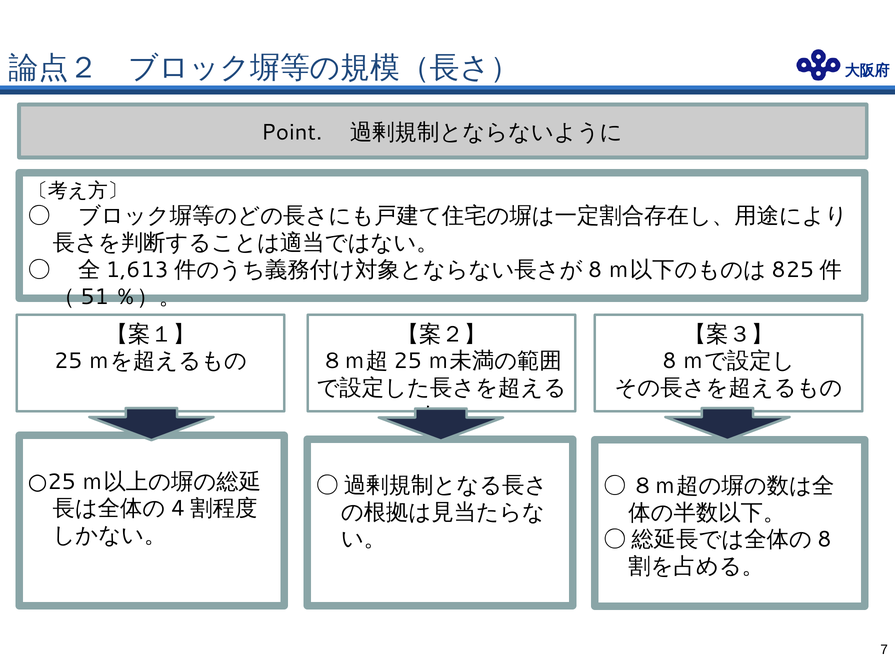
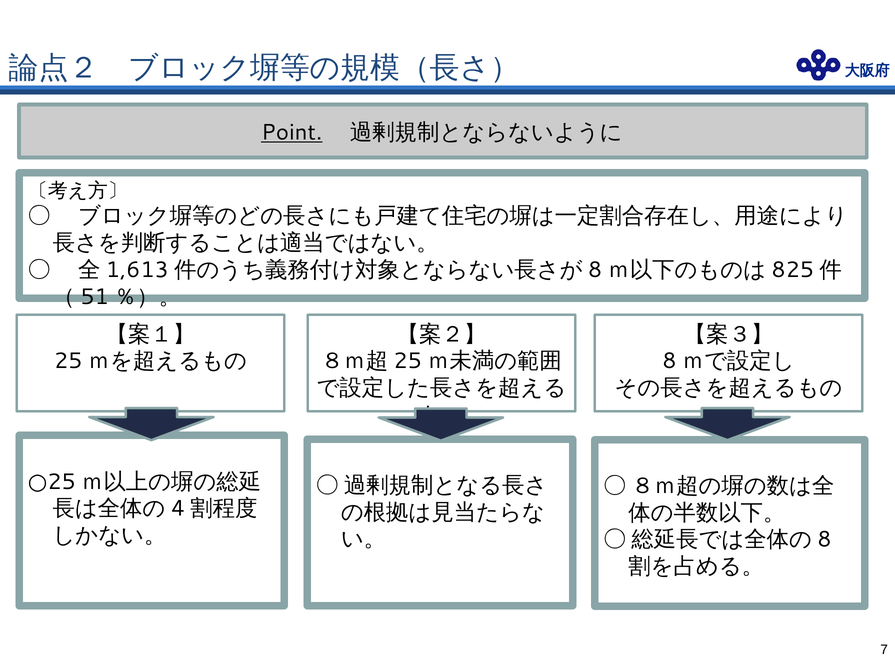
Point underline: none -> present (292, 132)
